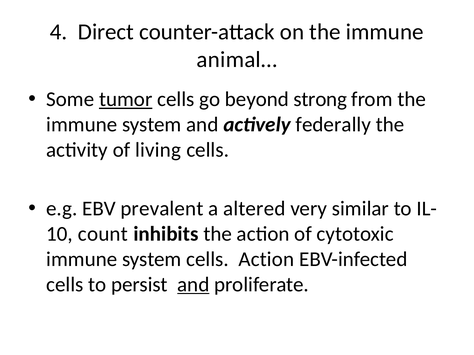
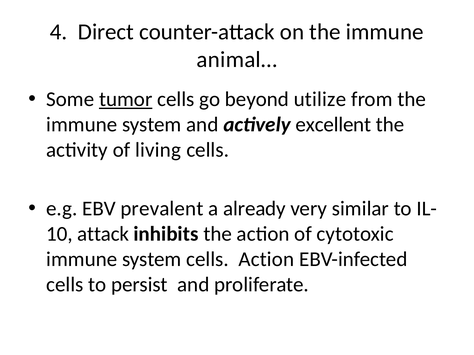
strong: strong -> utilize (320, 99)
federally: federally -> excellent (333, 125)
altered: altered -> already (254, 209)
count: count -> attack (103, 234)
and underline: present -> none (193, 285)
